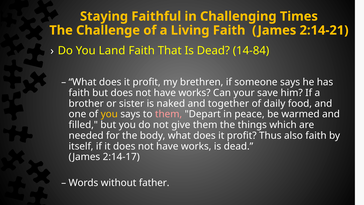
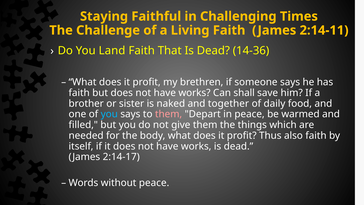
2:14-21: 2:14-21 -> 2:14-11 (324, 30)
14-84: 14-84 -> 14-36 (251, 51)
your: your -> shall (244, 93)
you colour: yellow -> light blue (109, 114)
without father: father -> peace (154, 183)
